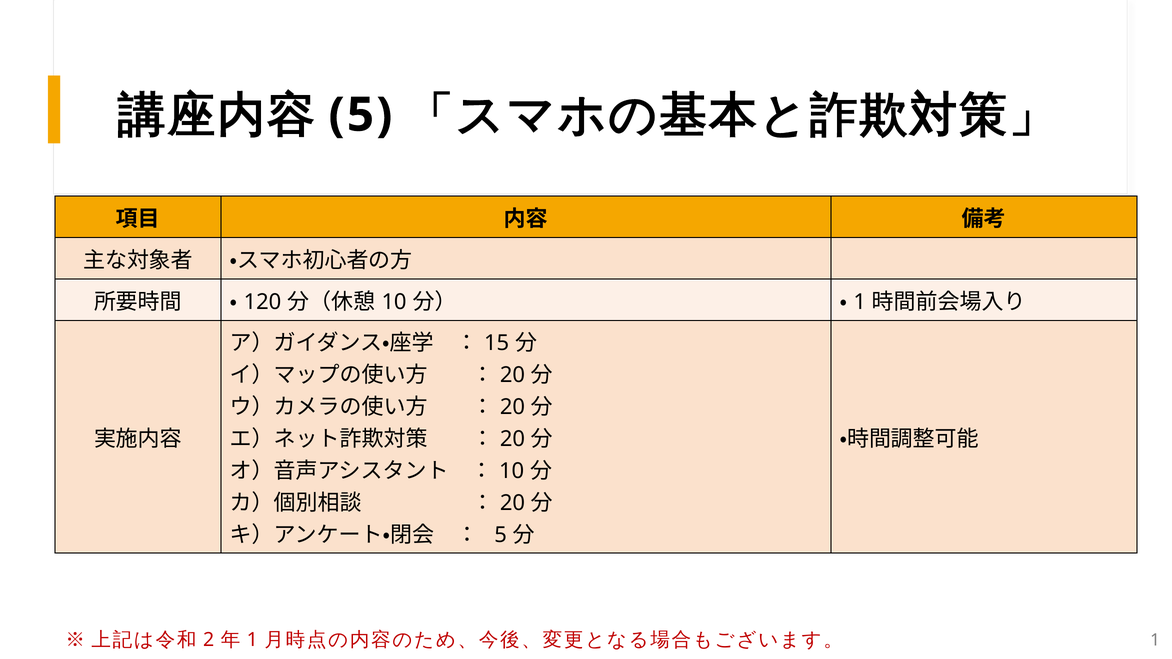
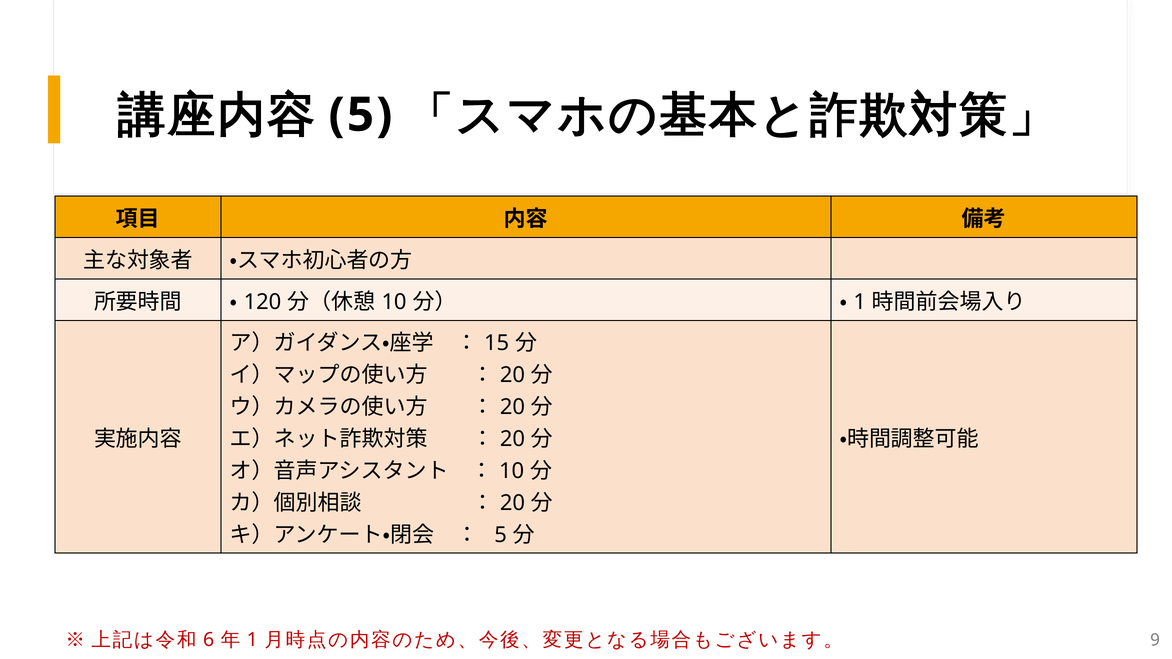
2: 2 -> 6 (209, 640)
1: 1 -> 9 (1155, 640)
